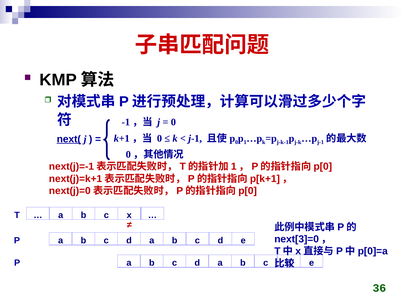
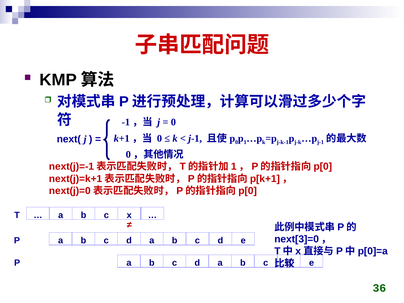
next( underline: present -> none (69, 139)
